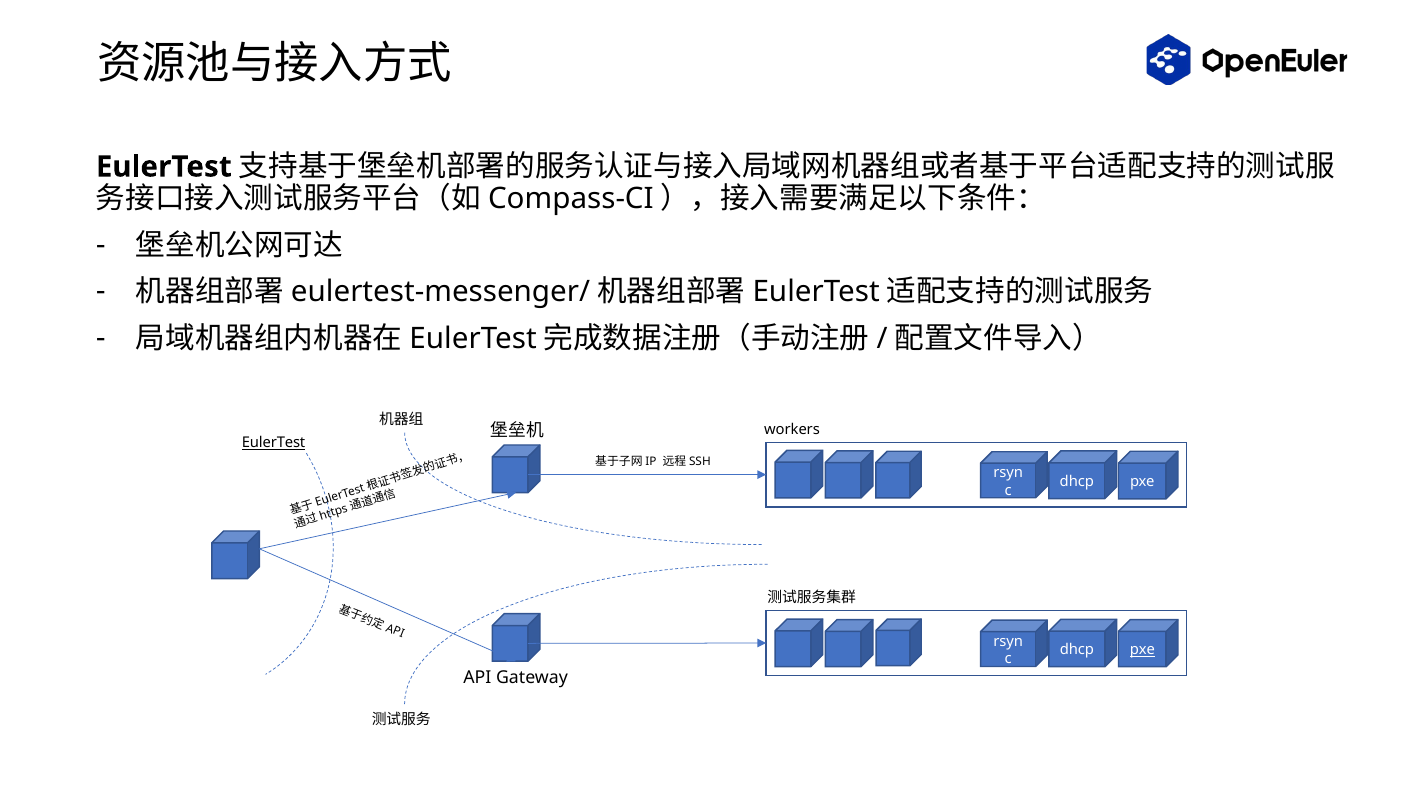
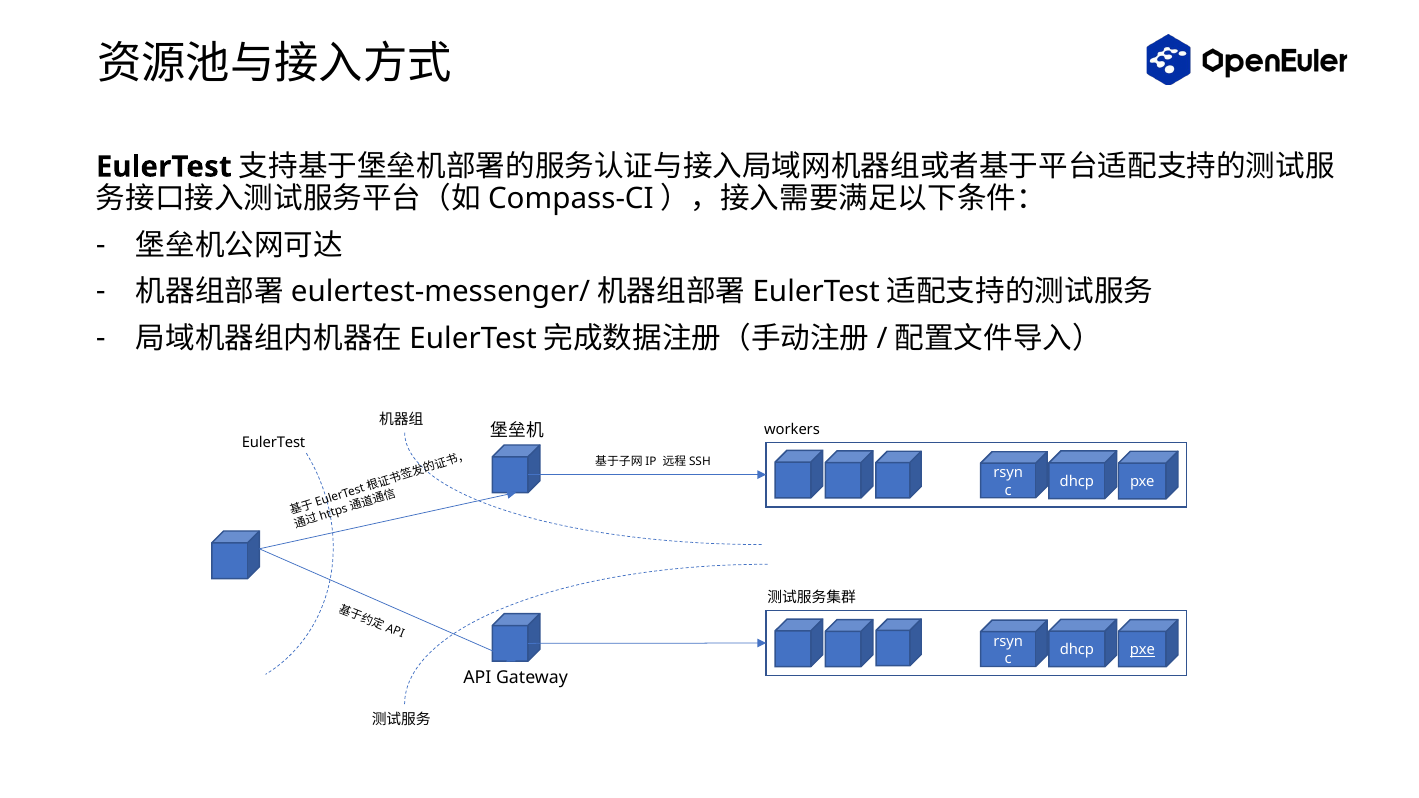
EulerTest underline: present -> none (274, 443)
